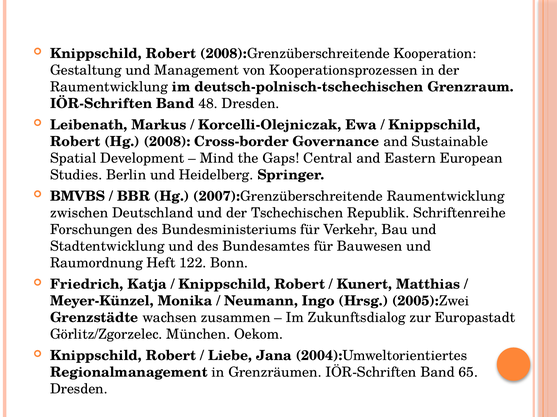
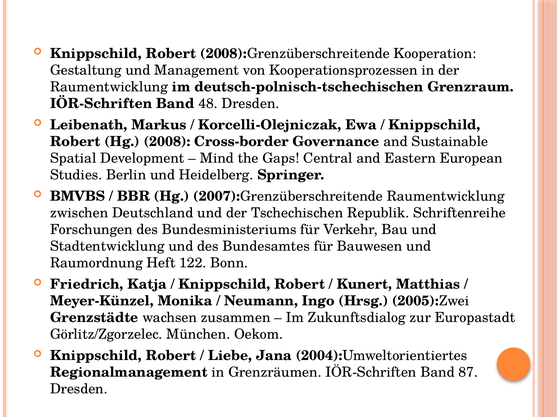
65: 65 -> 87 (468, 373)
